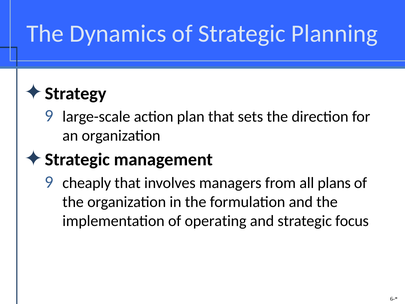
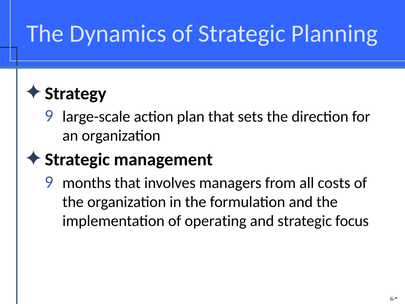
cheaply: cheaply -> months (87, 183)
plans: plans -> costs (334, 183)
